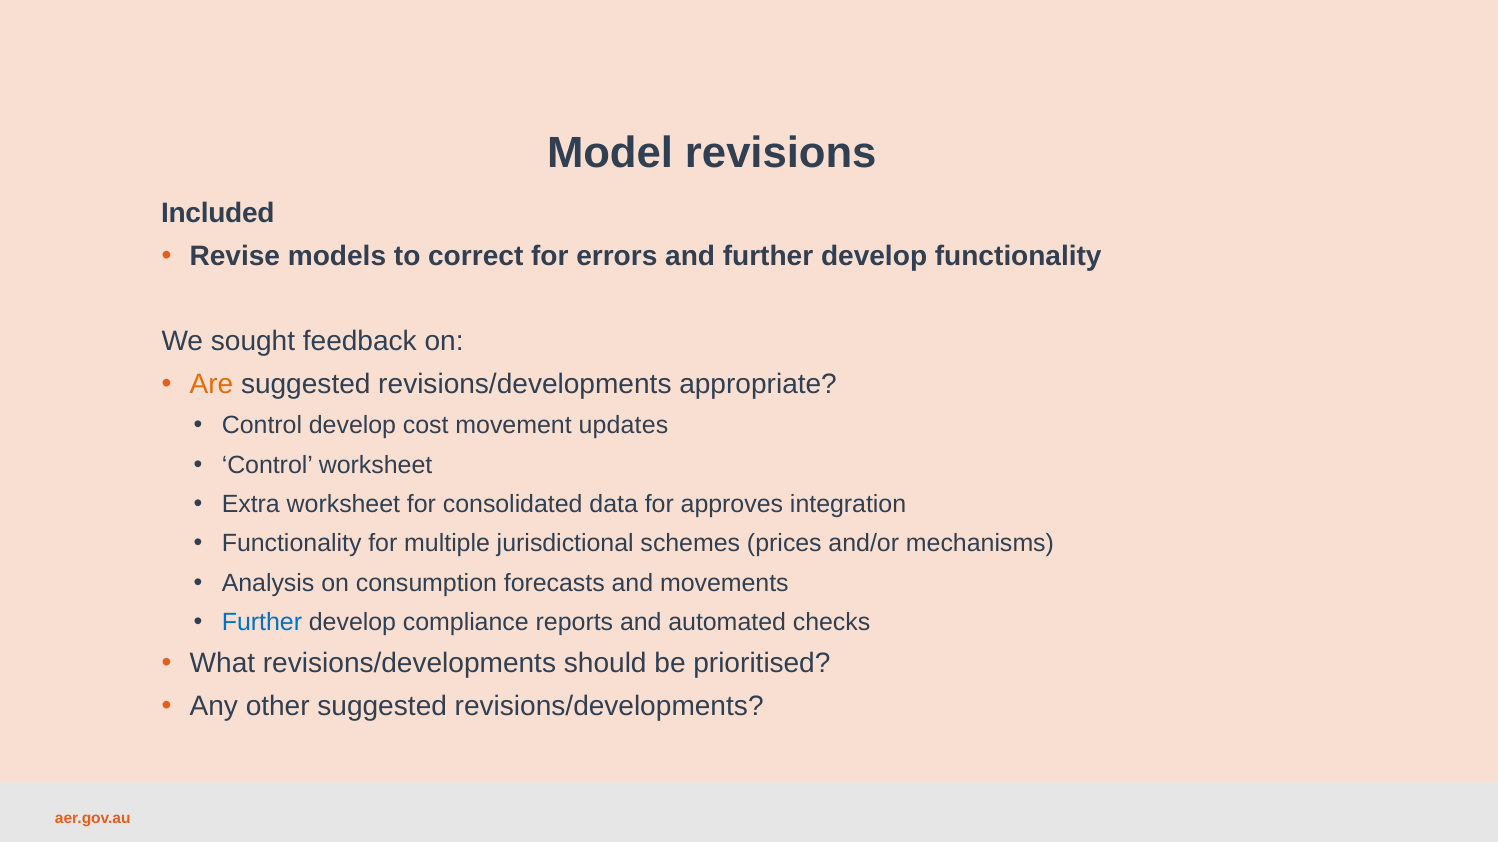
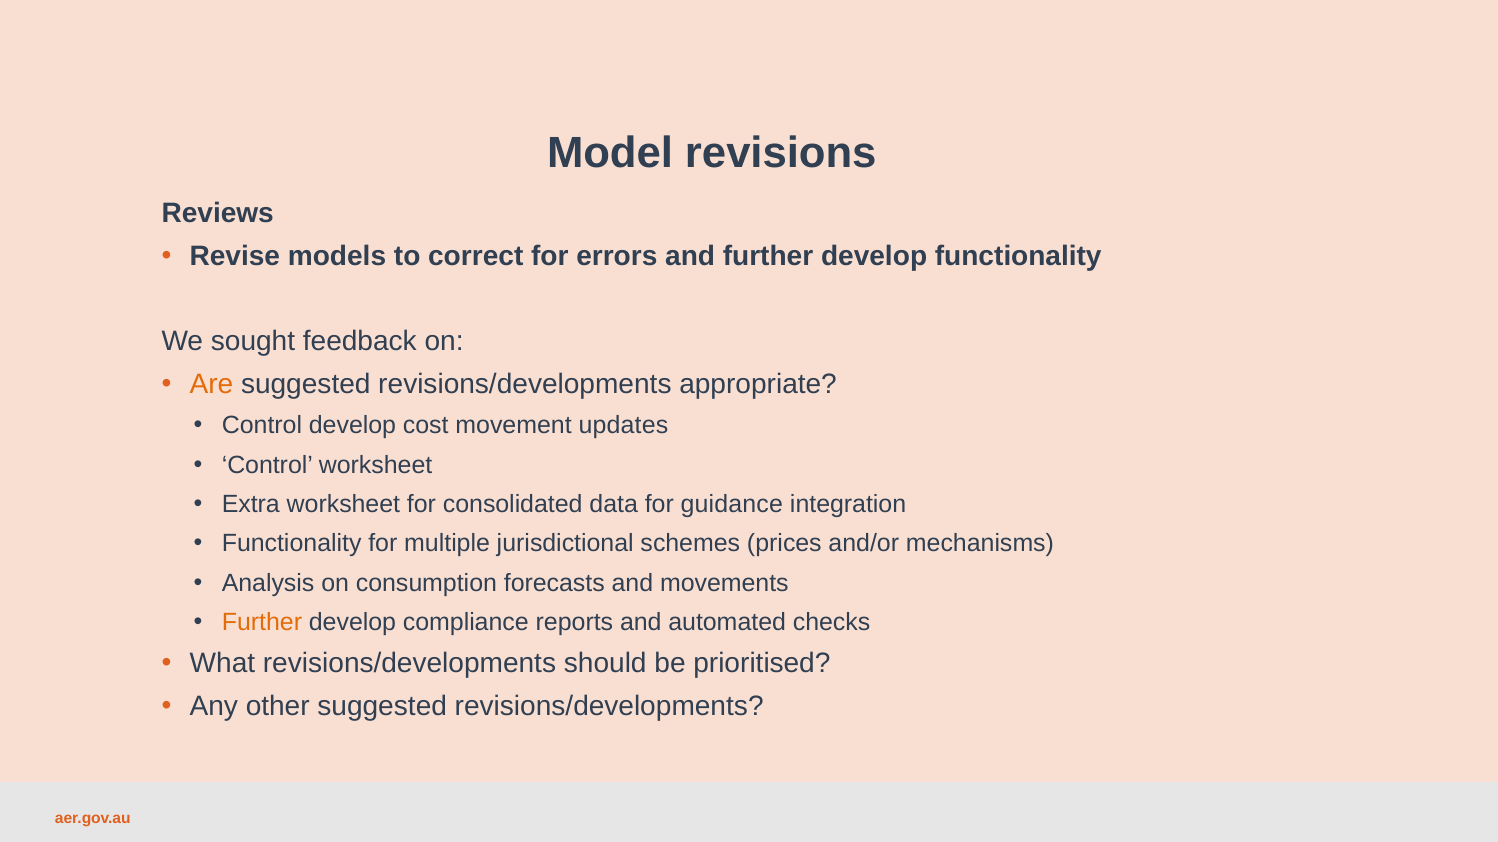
Included: Included -> Reviews (218, 213)
approves: approves -> guidance (732, 505)
Further colour: blue -> orange (262, 623)
